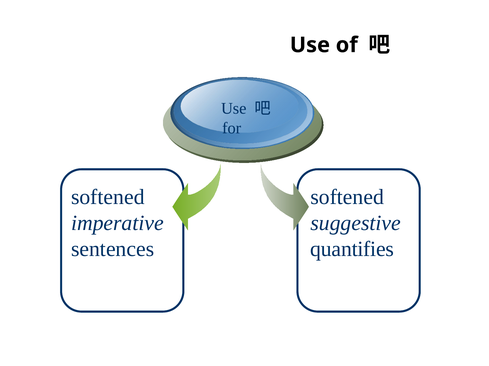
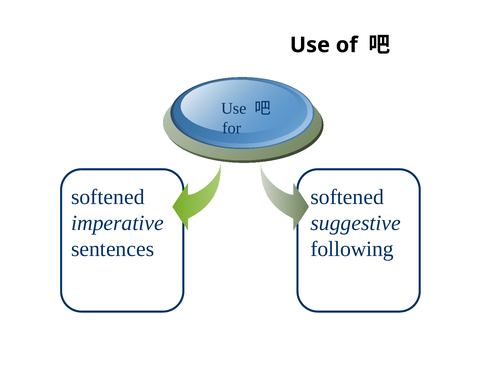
quantifies: quantifies -> following (352, 249)
